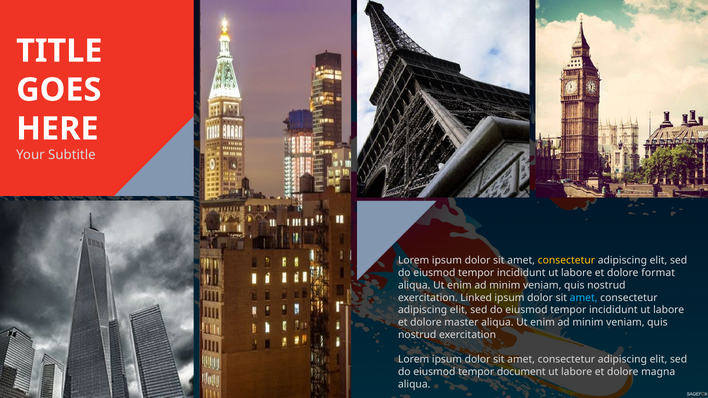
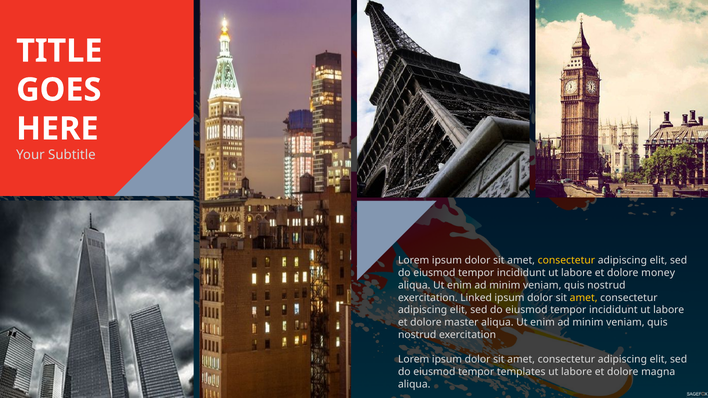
format: format -> money (658, 273)
amet colour: light blue -> yellow (584, 298)
document: document -> templates (521, 372)
